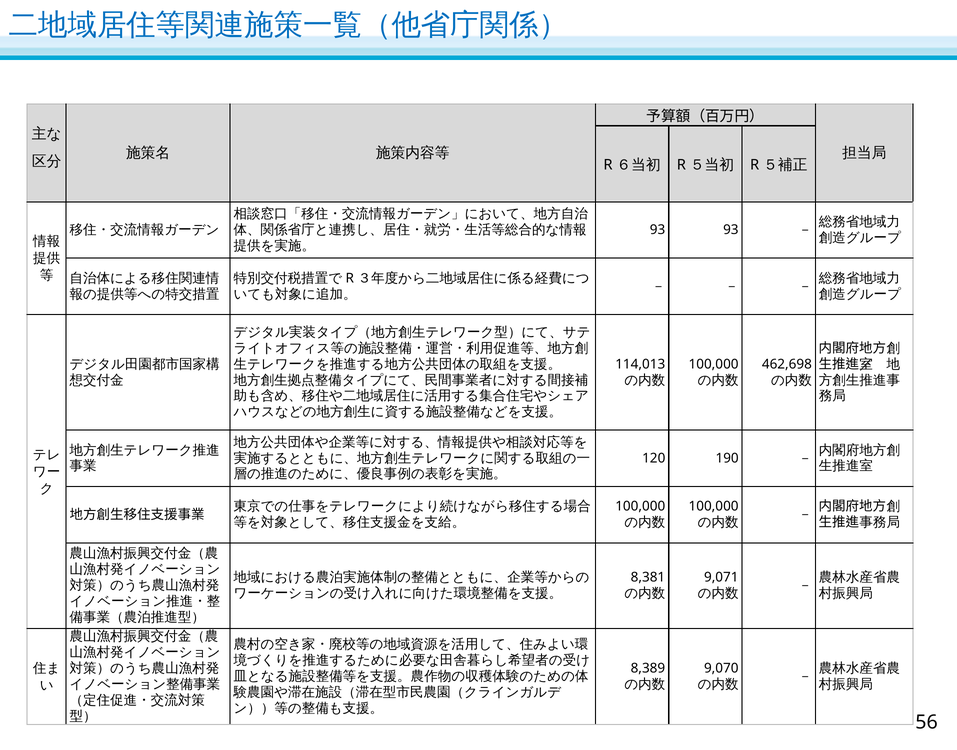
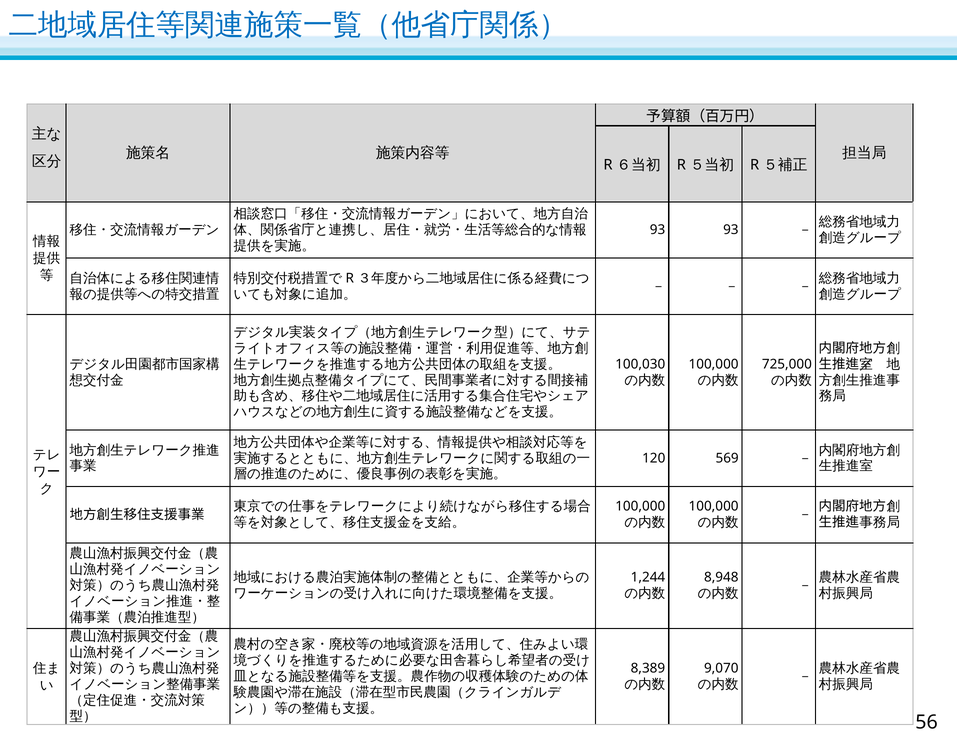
114,013: 114,013 -> 100,030 (640, 364)
462,698: 462,698 -> 725,000 (787, 364)
190: 190 -> 569 (727, 458)
8,381: 8,381 -> 1,244 (648, 577)
9,071: 9,071 -> 8,948 (721, 577)
